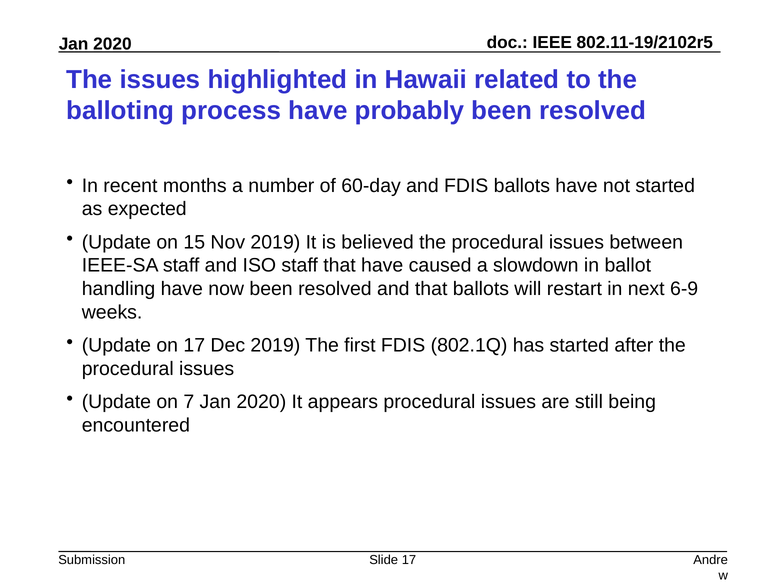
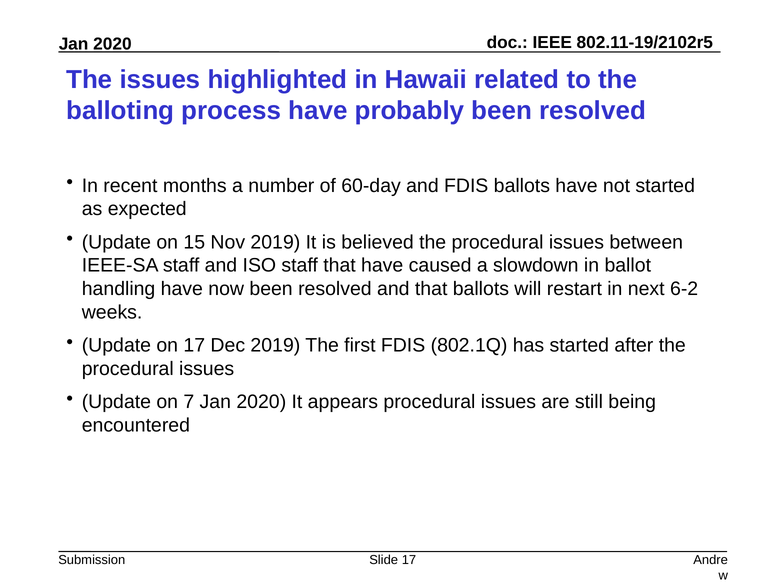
6-9: 6-9 -> 6-2 (684, 289)
